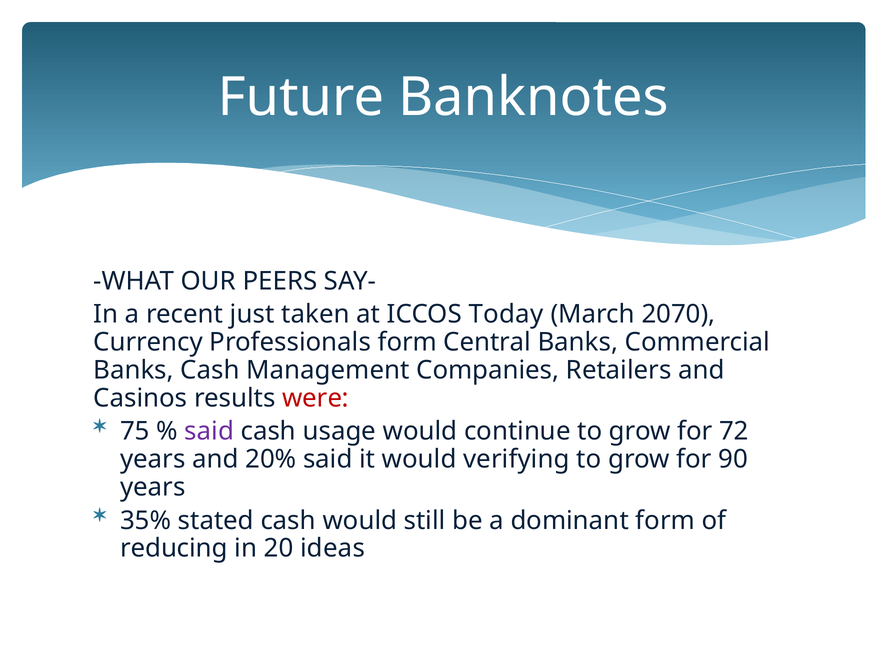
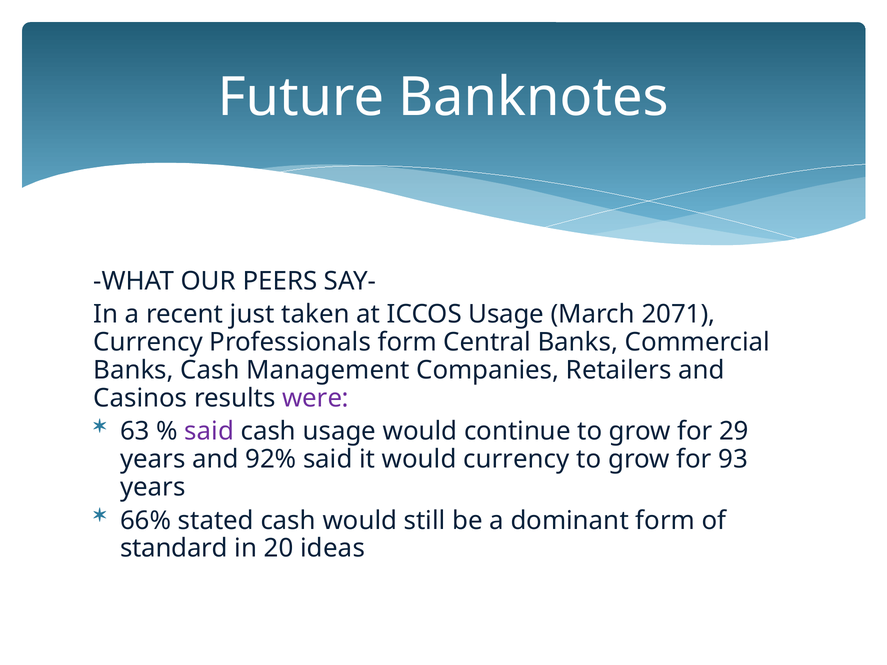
ICCOS Today: Today -> Usage (506, 315)
2070: 2070 -> 2071 (678, 315)
were colour: red -> purple (316, 398)
75: 75 -> 63 (135, 432)
72: 72 -> 29 (734, 432)
20%: 20% -> 92% (271, 460)
would verifying: verifying -> currency (516, 460)
90: 90 -> 93 (733, 460)
35%: 35% -> 66% (146, 521)
reducing: reducing -> standard (174, 549)
